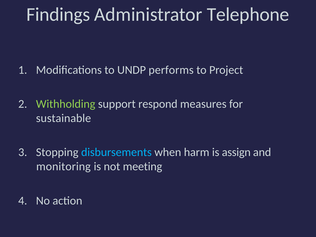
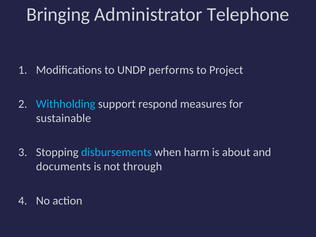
Findings: Findings -> Bringing (58, 15)
Withholding colour: light green -> light blue (66, 104)
assign: assign -> about (236, 152)
monitoring: monitoring -> documents (63, 167)
meeting: meeting -> through (142, 167)
